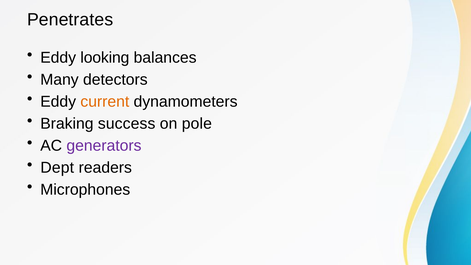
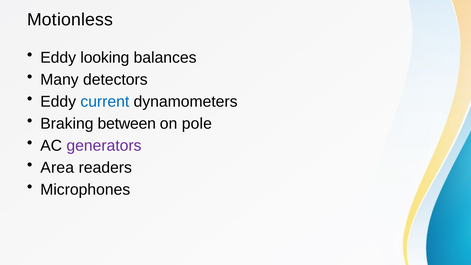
Penetrates: Penetrates -> Motionless (70, 20)
current colour: orange -> blue (105, 102)
success: success -> between (127, 124)
Dept: Dept -> Area (57, 168)
